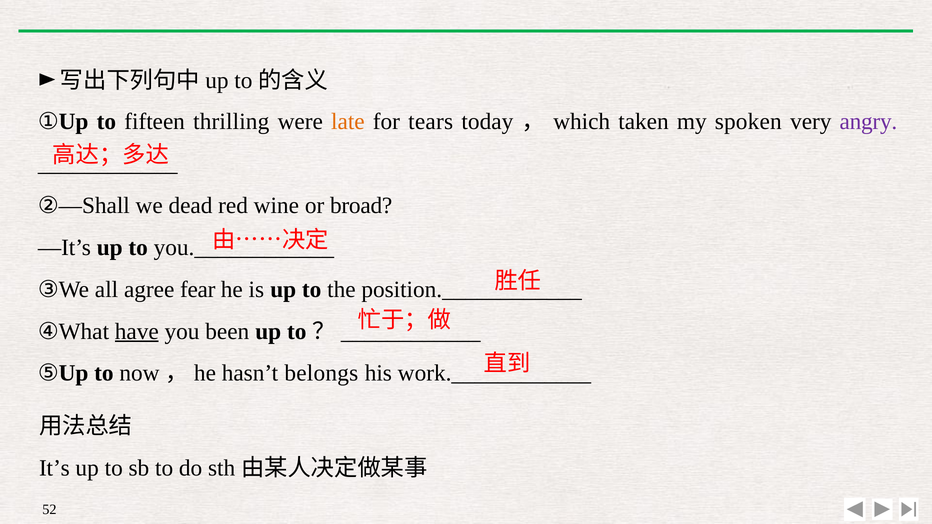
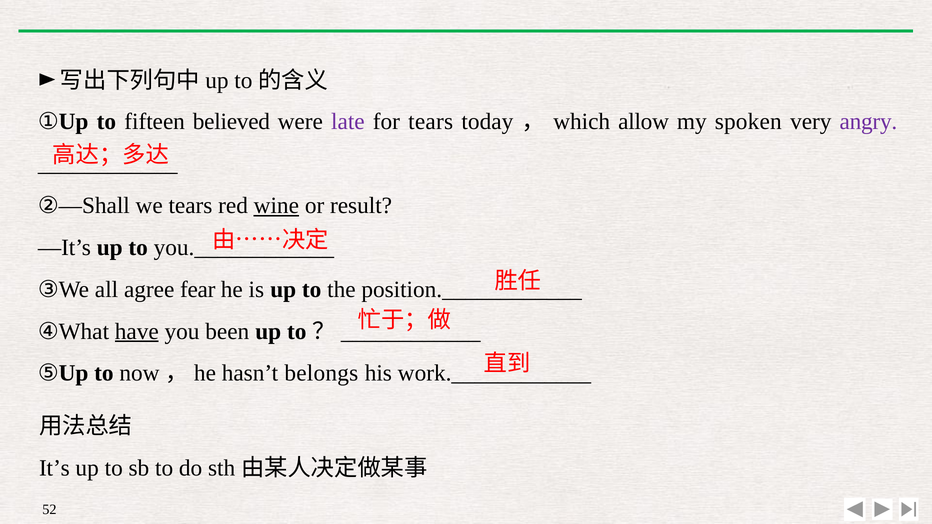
thrilling: thrilling -> believed (231, 122)
late colour: orange -> purple (348, 122)
taken: taken -> allow (644, 122)
we dead: dead -> tears (190, 206)
wine underline: none -> present (276, 206)
broad: broad -> result (361, 206)
